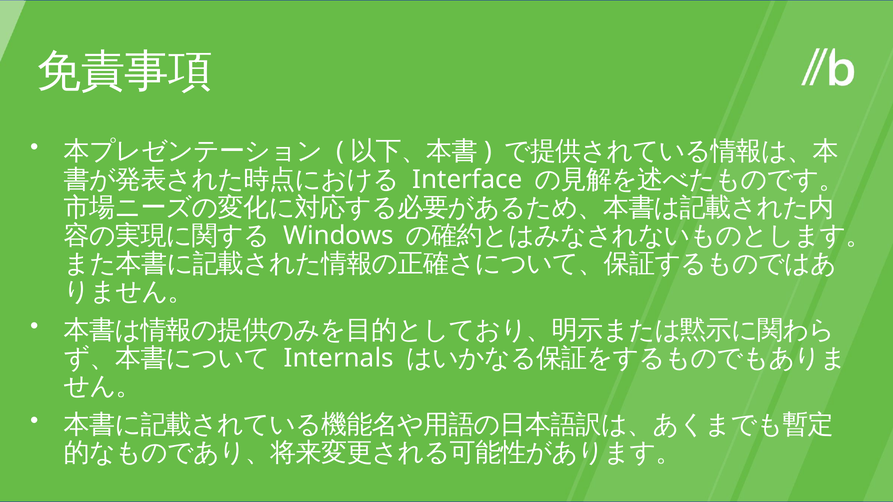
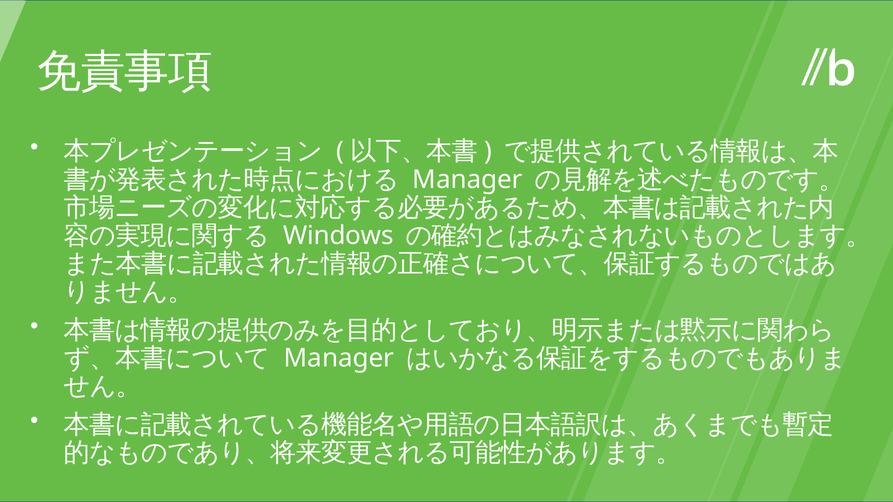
Interface: Interface -> Manager (467, 180)
Internals: Internals -> Manager (339, 358)
